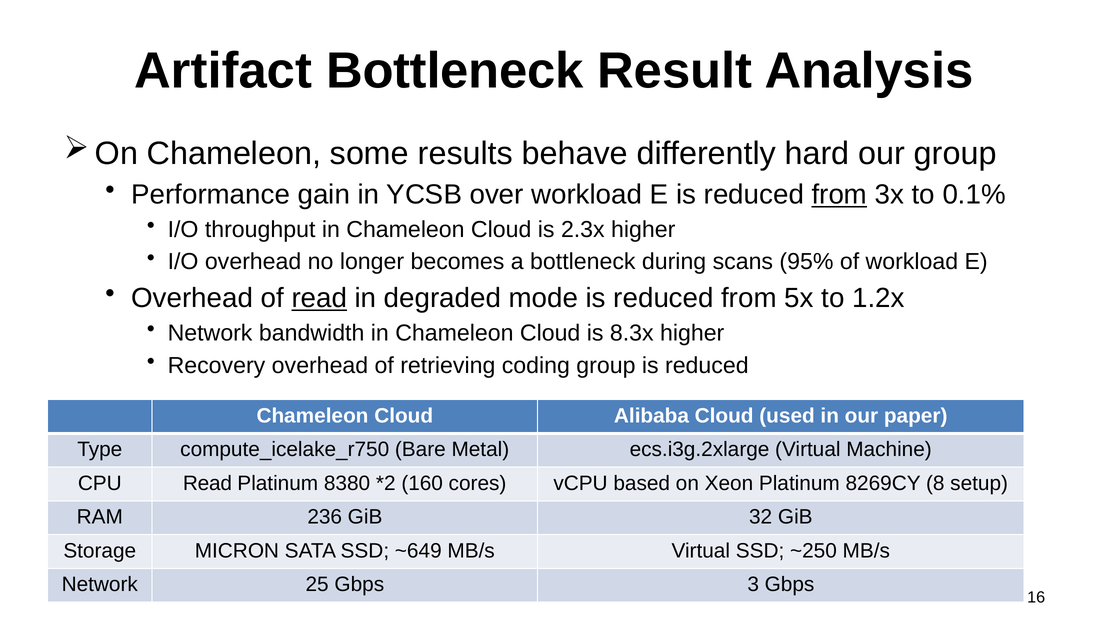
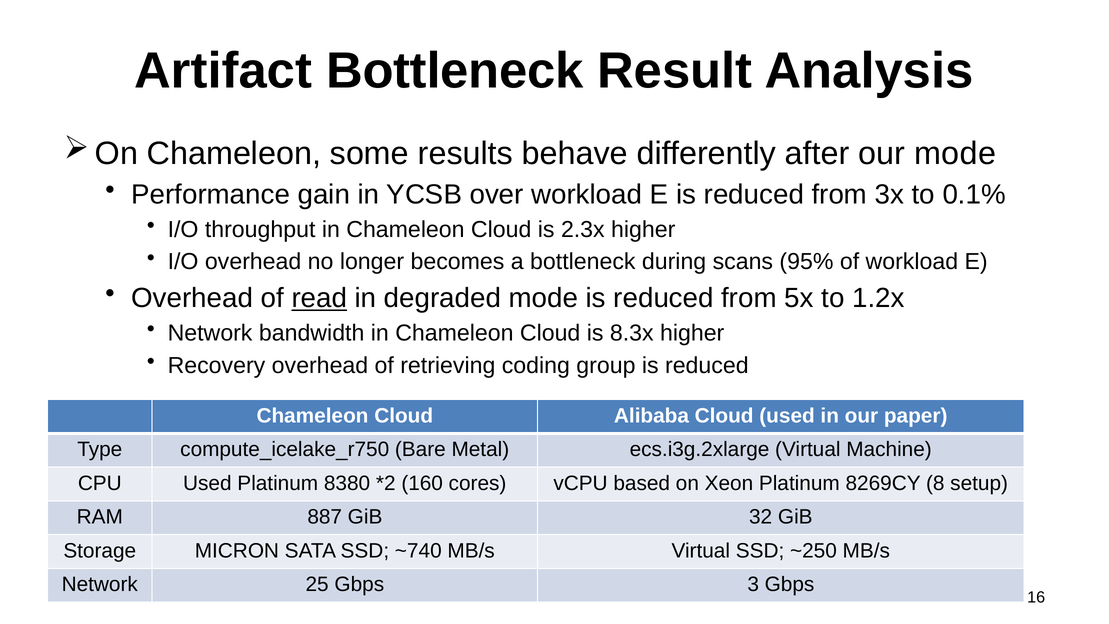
hard: hard -> after (817, 153)
our group: group -> mode (955, 153)
from underline: present -> none (839, 195)
CPU Read: Read -> Used (207, 483)
236: 236 -> 887 (325, 517)
~649: ~649 -> ~740 (418, 551)
